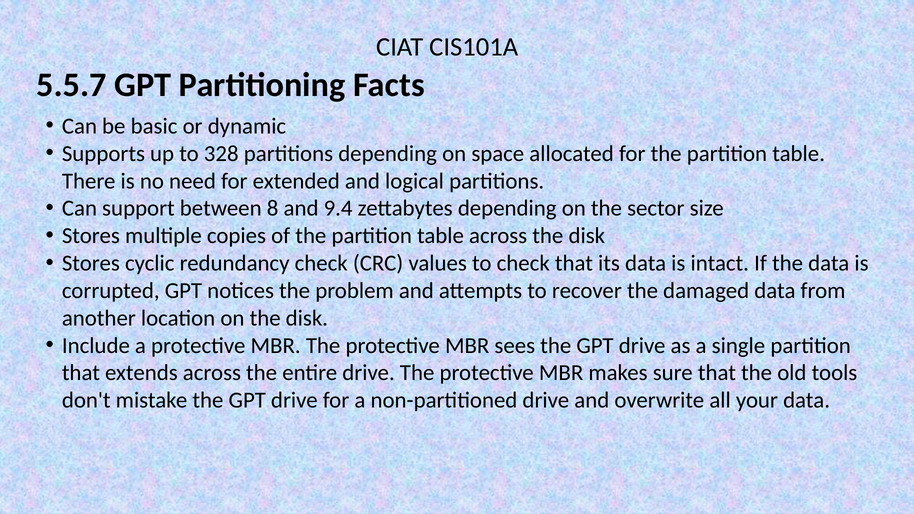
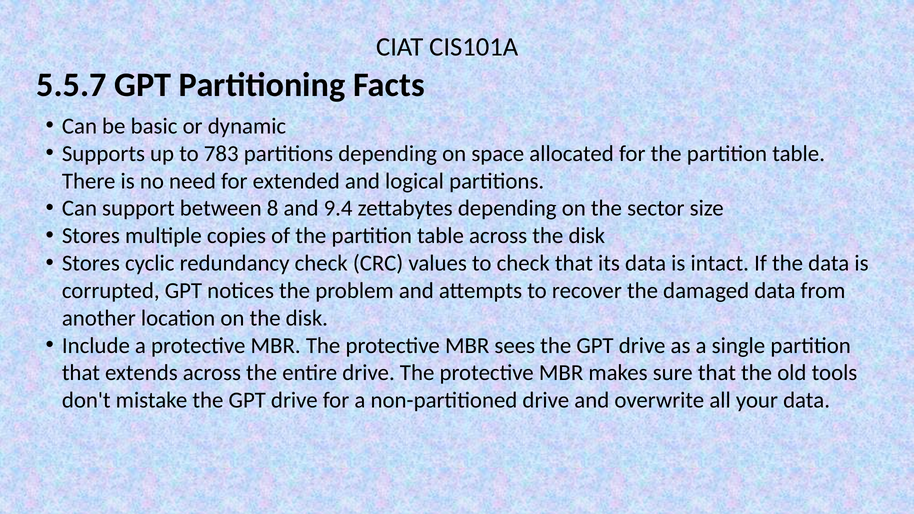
328: 328 -> 783 (221, 154)
